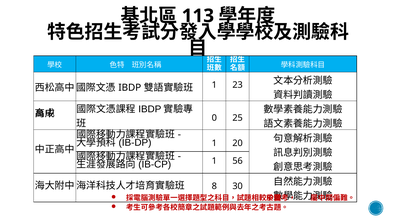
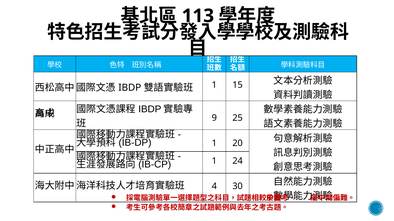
23: 23 -> 15 (238, 85)
0: 0 -> 9 (214, 118)
56: 56 -> 24 (238, 161)
8: 8 -> 4 (214, 187)
